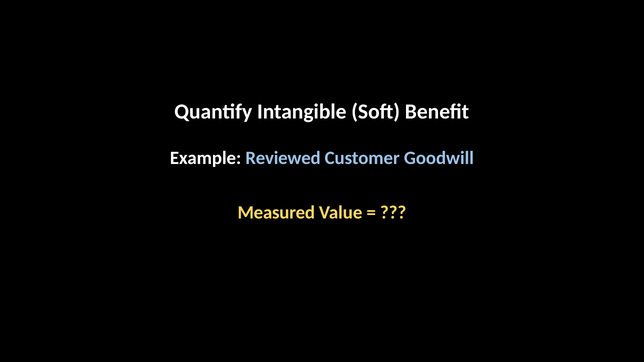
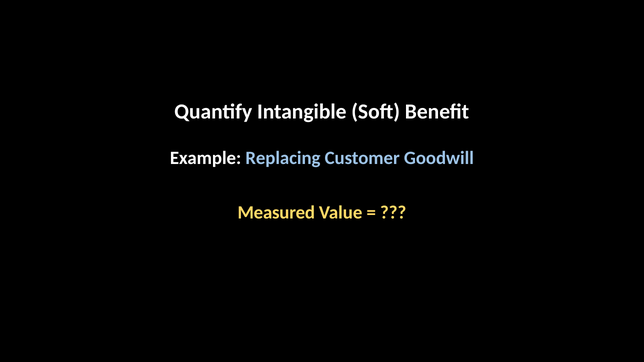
Reviewed: Reviewed -> Replacing (283, 158)
